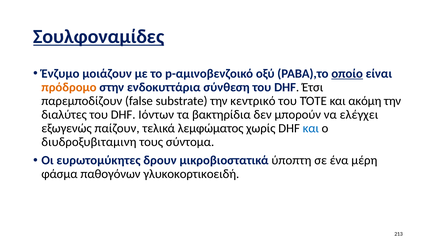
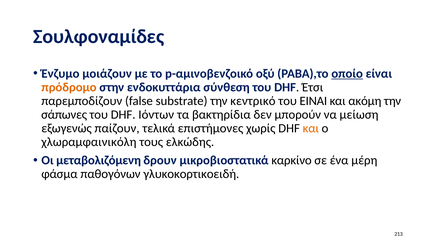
Σουλφοναμίδες underline: present -> none (99, 37)
ΤΌΤΕ: ΤΌΤΕ -> ΕΙΝΑΙ (313, 101)
διαλύτες: διαλύτες -> σάπωνες (64, 115)
ελέγχει: ελέγχει -> μείωση (359, 115)
λεμφώματος: λεμφώματος -> επιστήμονες (211, 129)
και colour: blue -> orange (311, 129)
διυδροξυβιταμινη: διυδροξυβιταμινη -> χλωραμφαινικόλη (89, 142)
σύντομα: σύντομα -> ελκώδης (190, 142)
ευρωτομύκητες: ευρωτομύκητες -> μεταβολιζόμενη (99, 160)
ύποπτη: ύποπτη -> καρκίνο (292, 160)
